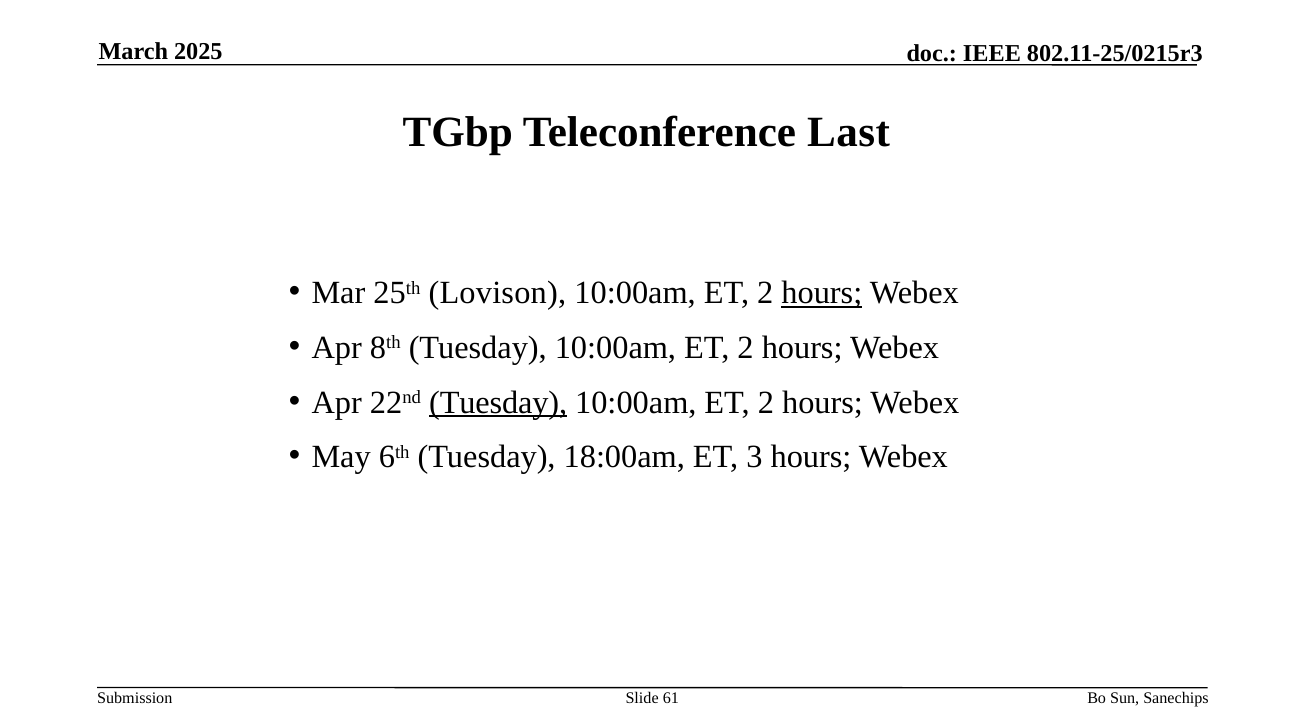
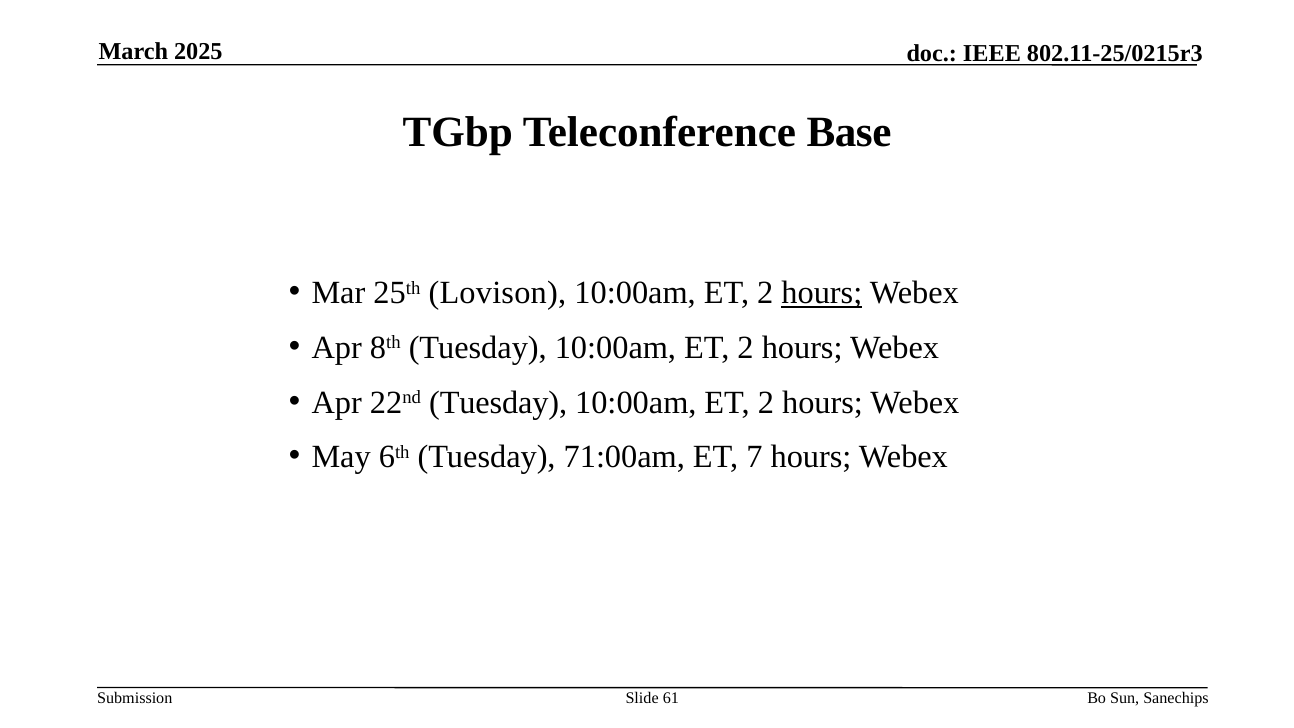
Last: Last -> Base (849, 132)
Tuesday underline: present -> none (498, 402)
18:00am: 18:00am -> 71:00am (624, 457)
3: 3 -> 7 (754, 457)
